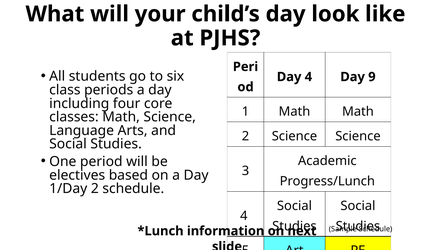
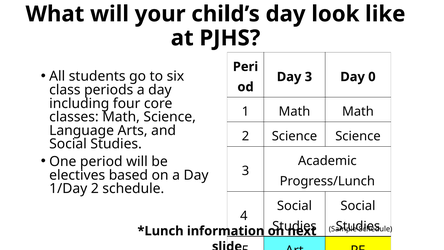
Day 4: 4 -> 3 (308, 77)
9: 9 -> 0 (372, 77)
